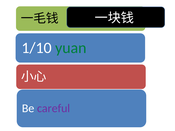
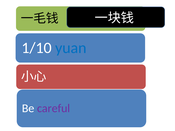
yuan colour: green -> blue (71, 48)
